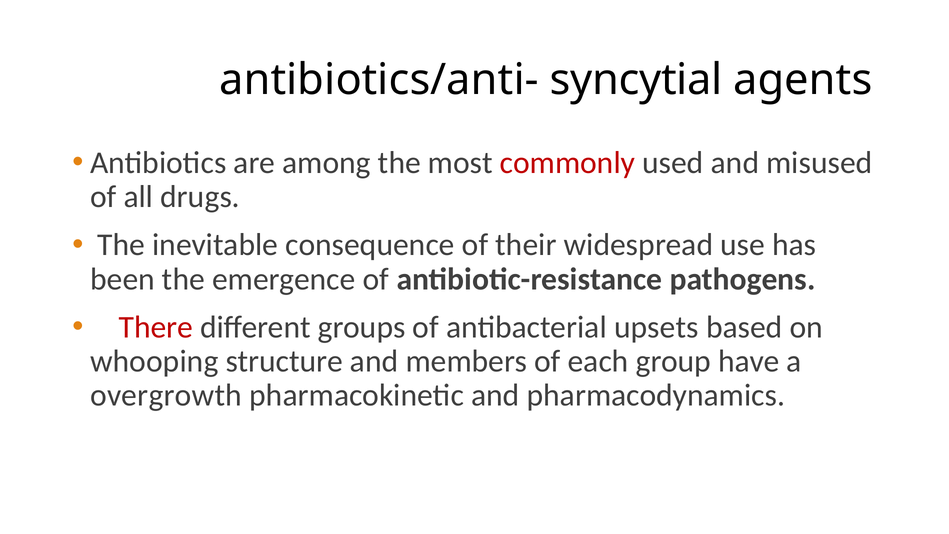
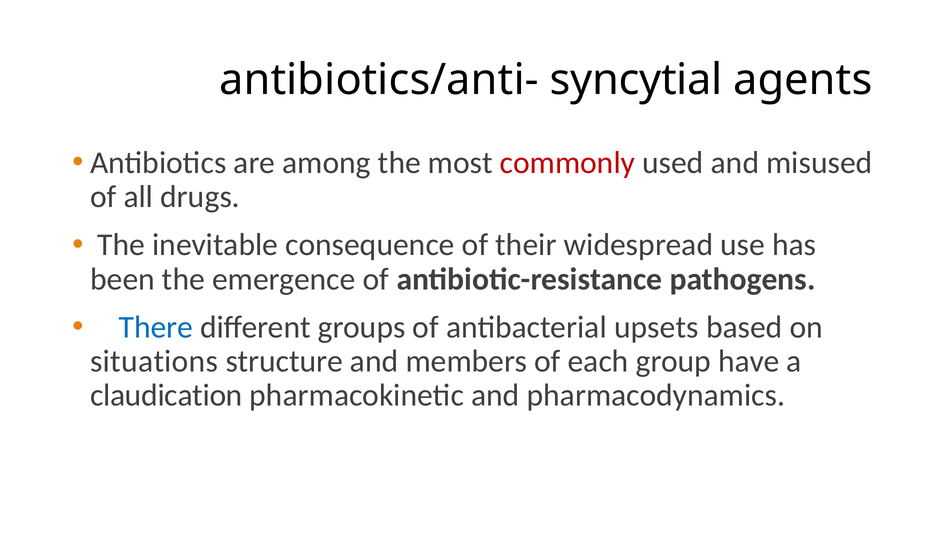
There colour: red -> blue (156, 327)
whooping: whooping -> situations (154, 361)
overgrowth: overgrowth -> claudication (166, 395)
